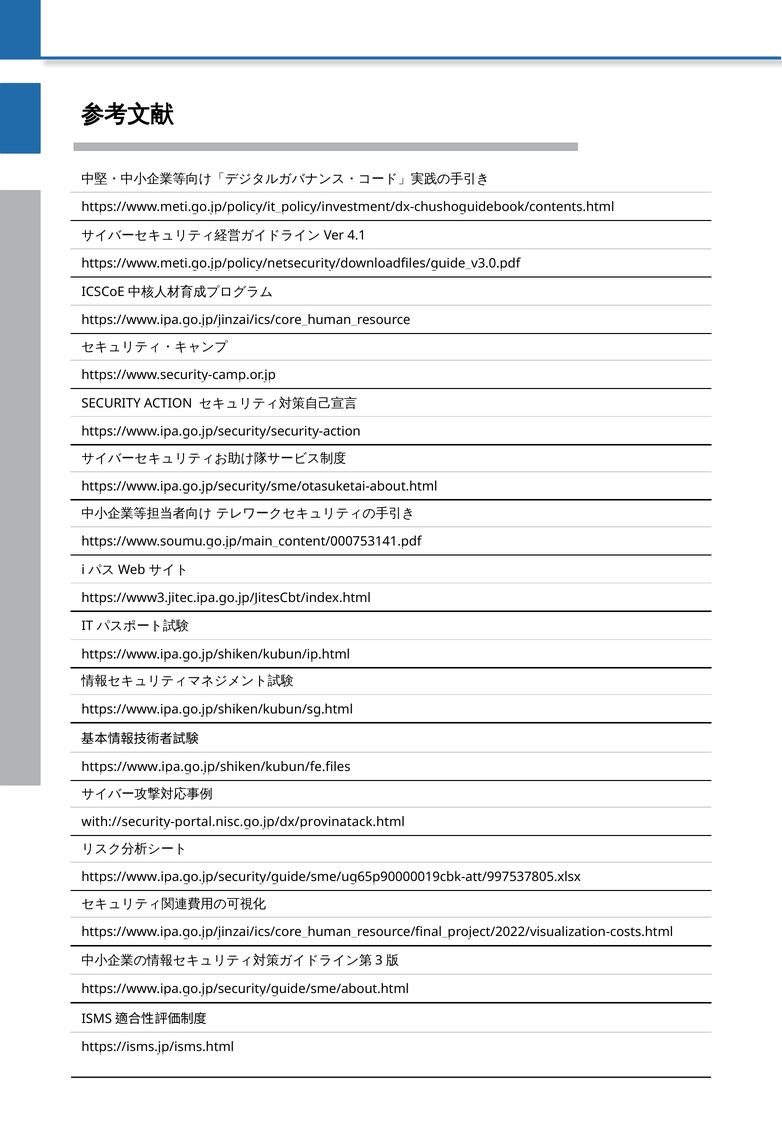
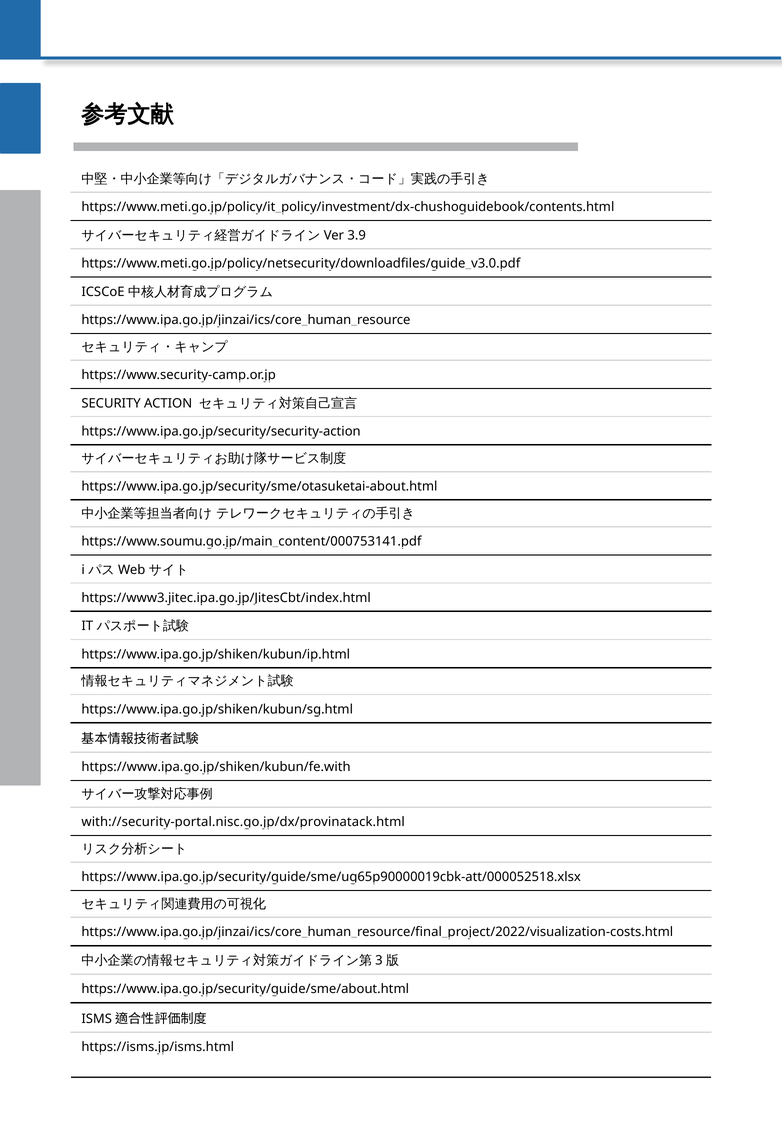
4.1: 4.1 -> 3.9 (357, 235)
https://www.ipa.go.jp/shiken/kubun/fe.files: https://www.ipa.go.jp/shiken/kubun/fe.files -> https://www.ipa.go.jp/shiken/kubun/fe.with (216, 767)
https://www.ipa.go.jp/security/guide/sme/ug65p90000019cbk-att/997537805.xlsx: https://www.ipa.go.jp/security/guide/sme/ug65p90000019cbk-att/997537805.xlsx -> https://www.ipa.go.jp/security/guide/sme/ug65p90000019cbk-att/000052518.xlsx (331, 877)
